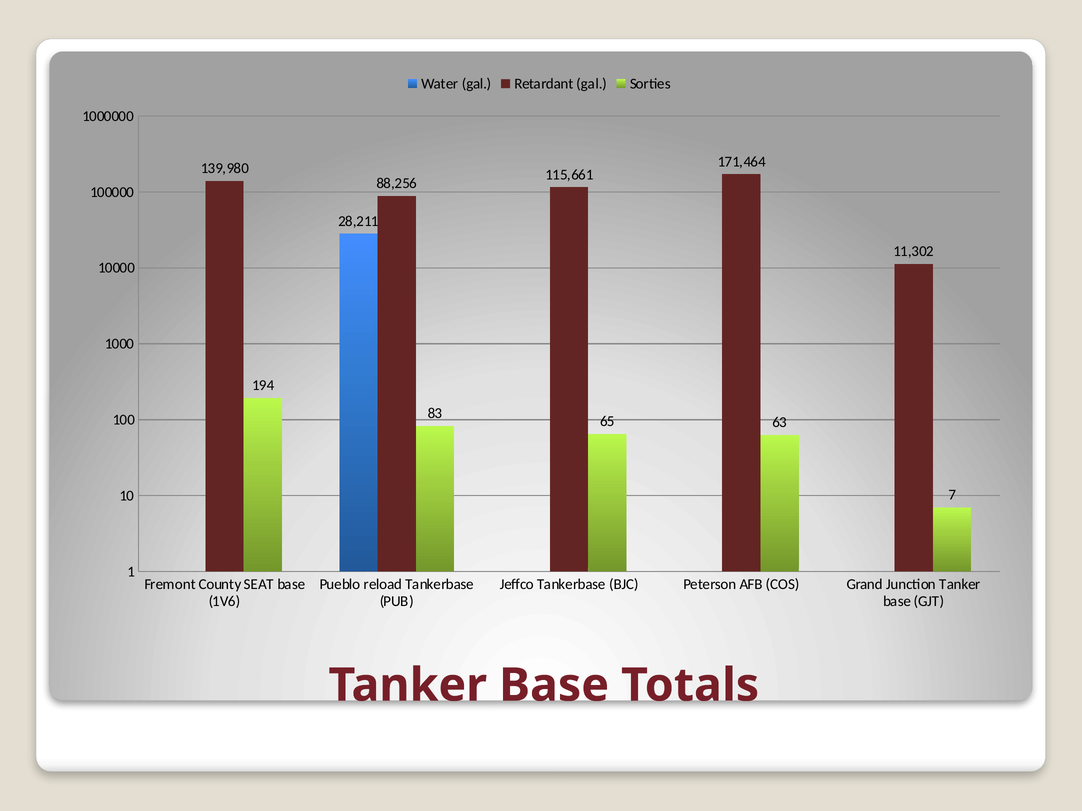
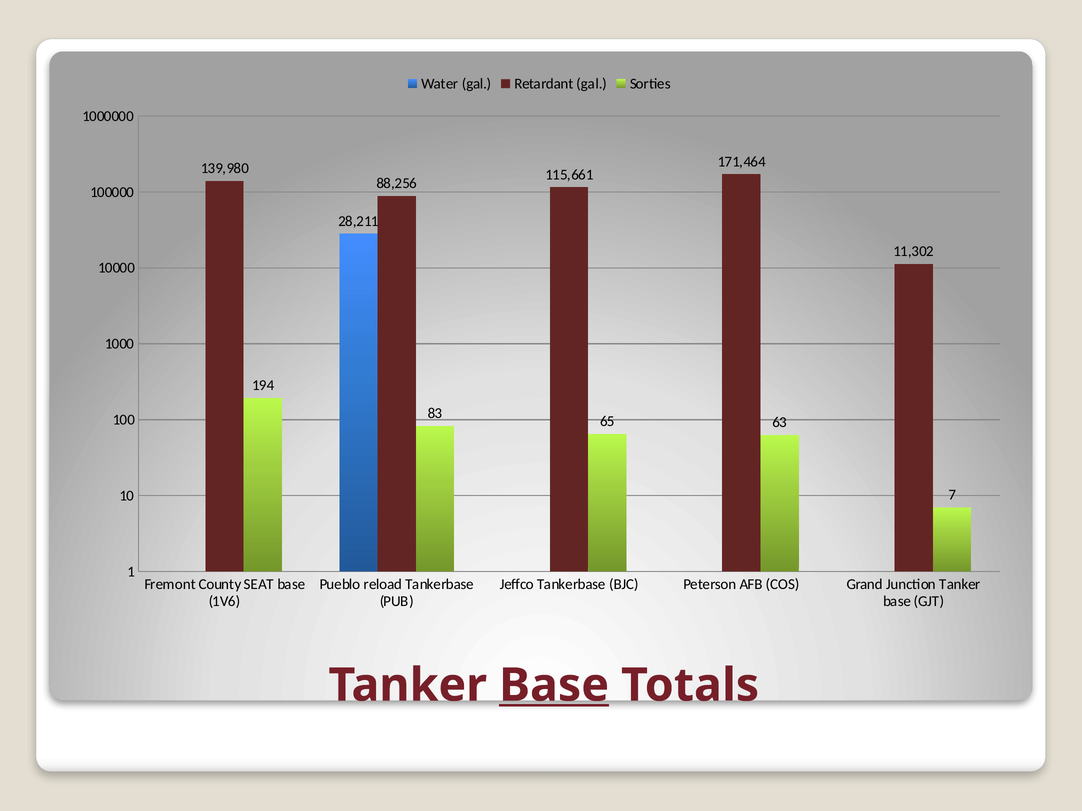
Base underline: none -> present (554, 686)
